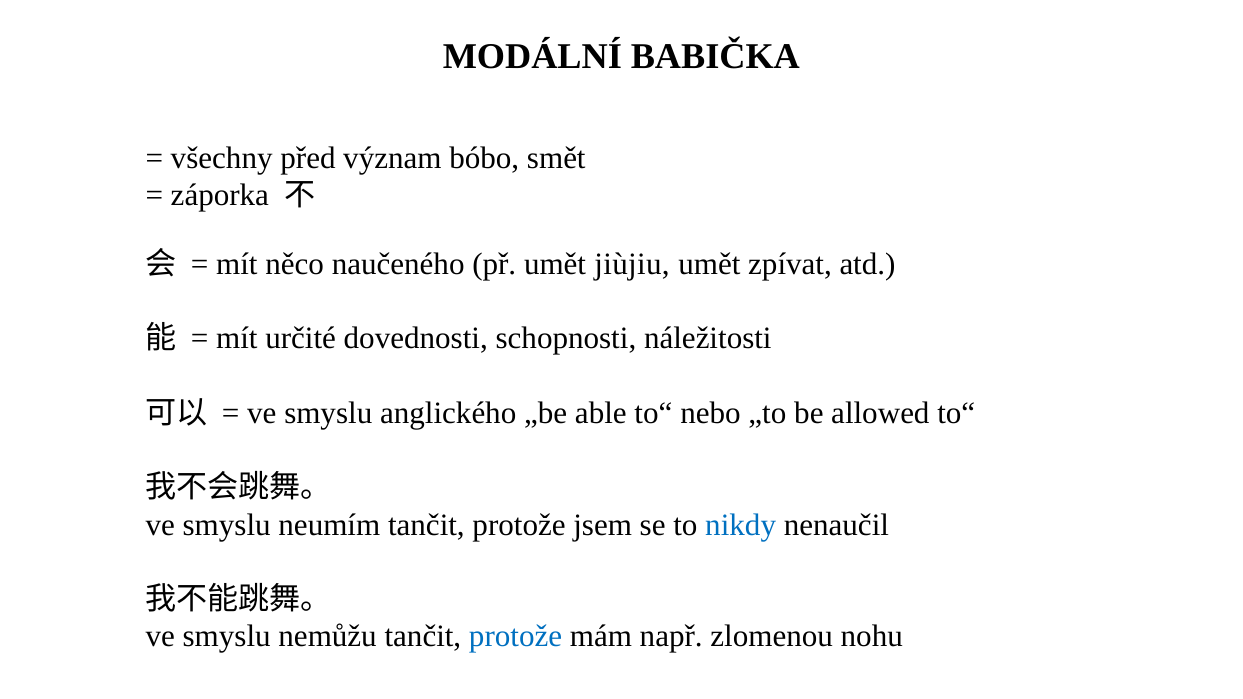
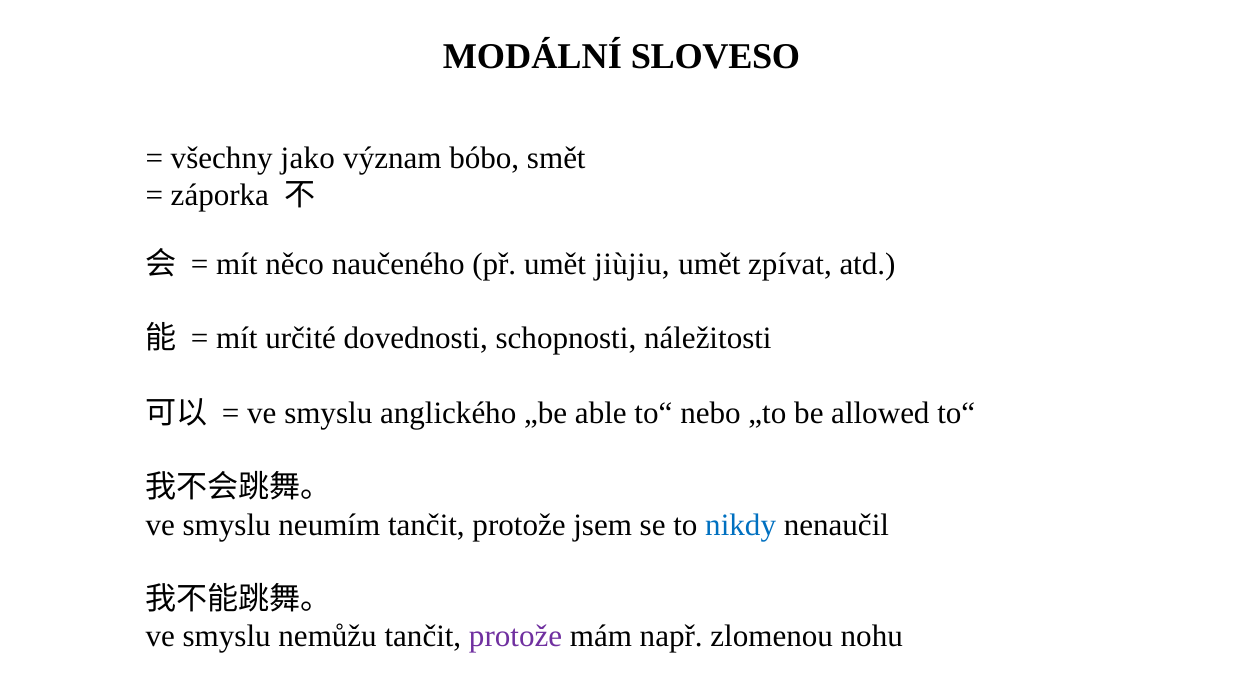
BABIČKA: BABIČKA -> SLOVESO (715, 56)
před: před -> jako (308, 158)
protože colour: blue -> purple (516, 637)
